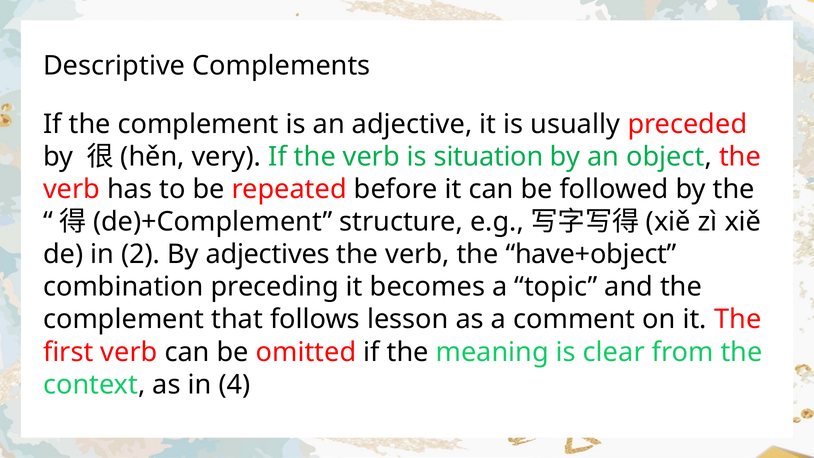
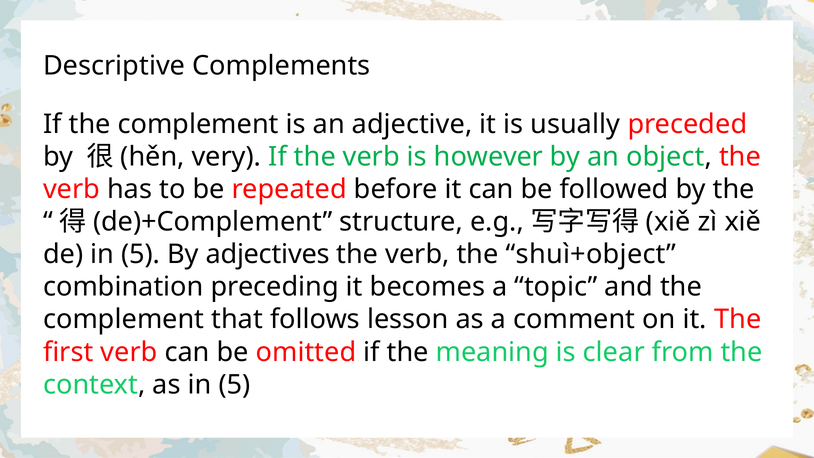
situation: situation -> however (489, 157)
de in 2: 2 -> 5 (141, 254)
have+object: have+object -> shuì+object (591, 254)
as in 4: 4 -> 5 (234, 385)
